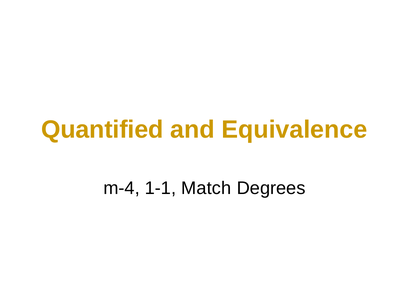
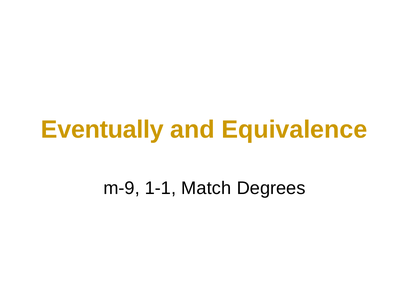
Quantified: Quantified -> Eventually (102, 130)
m-4: m-4 -> m-9 (122, 188)
